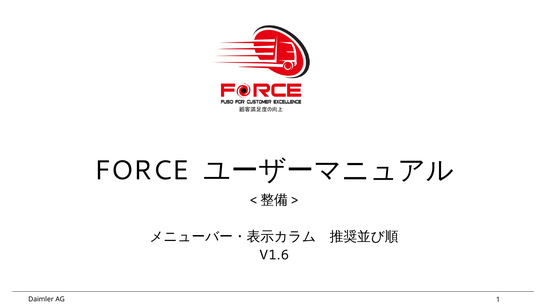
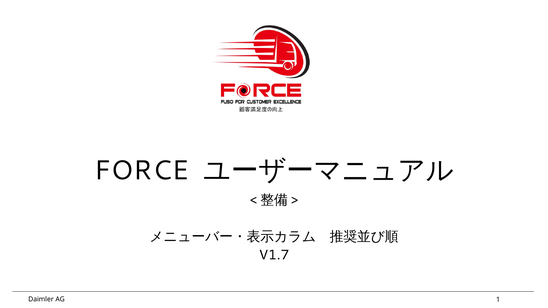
V1.6: V1.6 -> V1.7 (274, 255)
